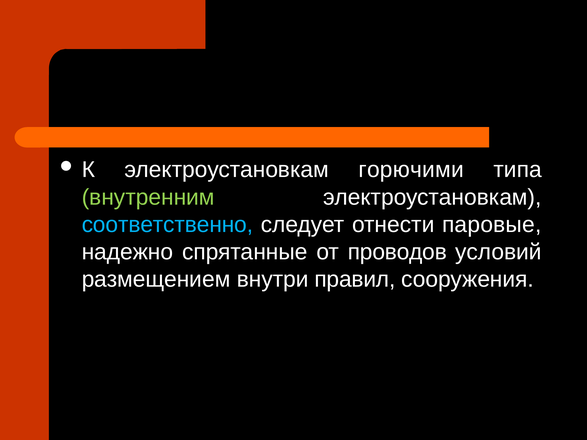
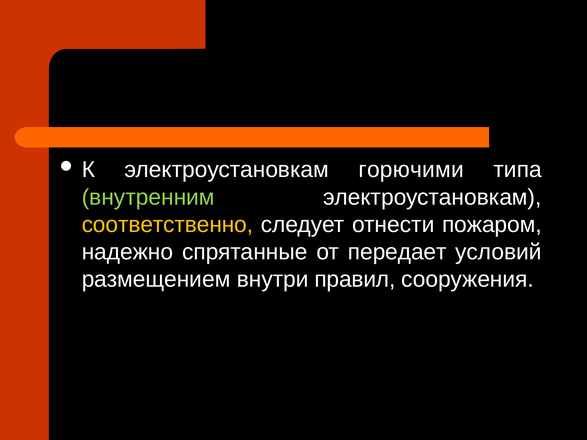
соответственно colour: light blue -> yellow (167, 225)
паровые: паровые -> пожаром (492, 225)
проводов: проводов -> передает (397, 252)
